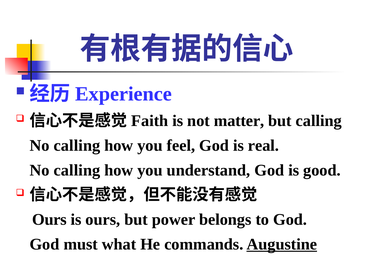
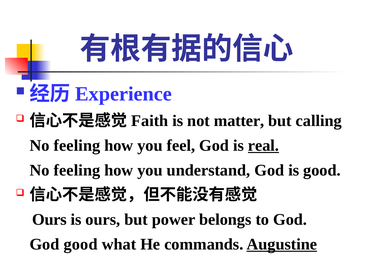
calling: calling -> feeling (77, 146)
real underline: none -> present (263, 146)
calling: calling -> feeling (77, 170)
God must: must -> good (81, 245)
